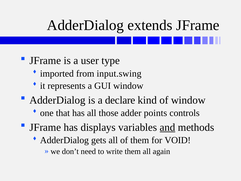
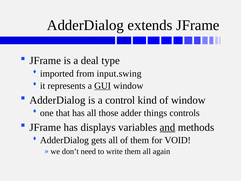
user: user -> deal (90, 61)
GUI underline: none -> present (103, 86)
declare: declare -> control (120, 100)
points: points -> things (155, 113)
